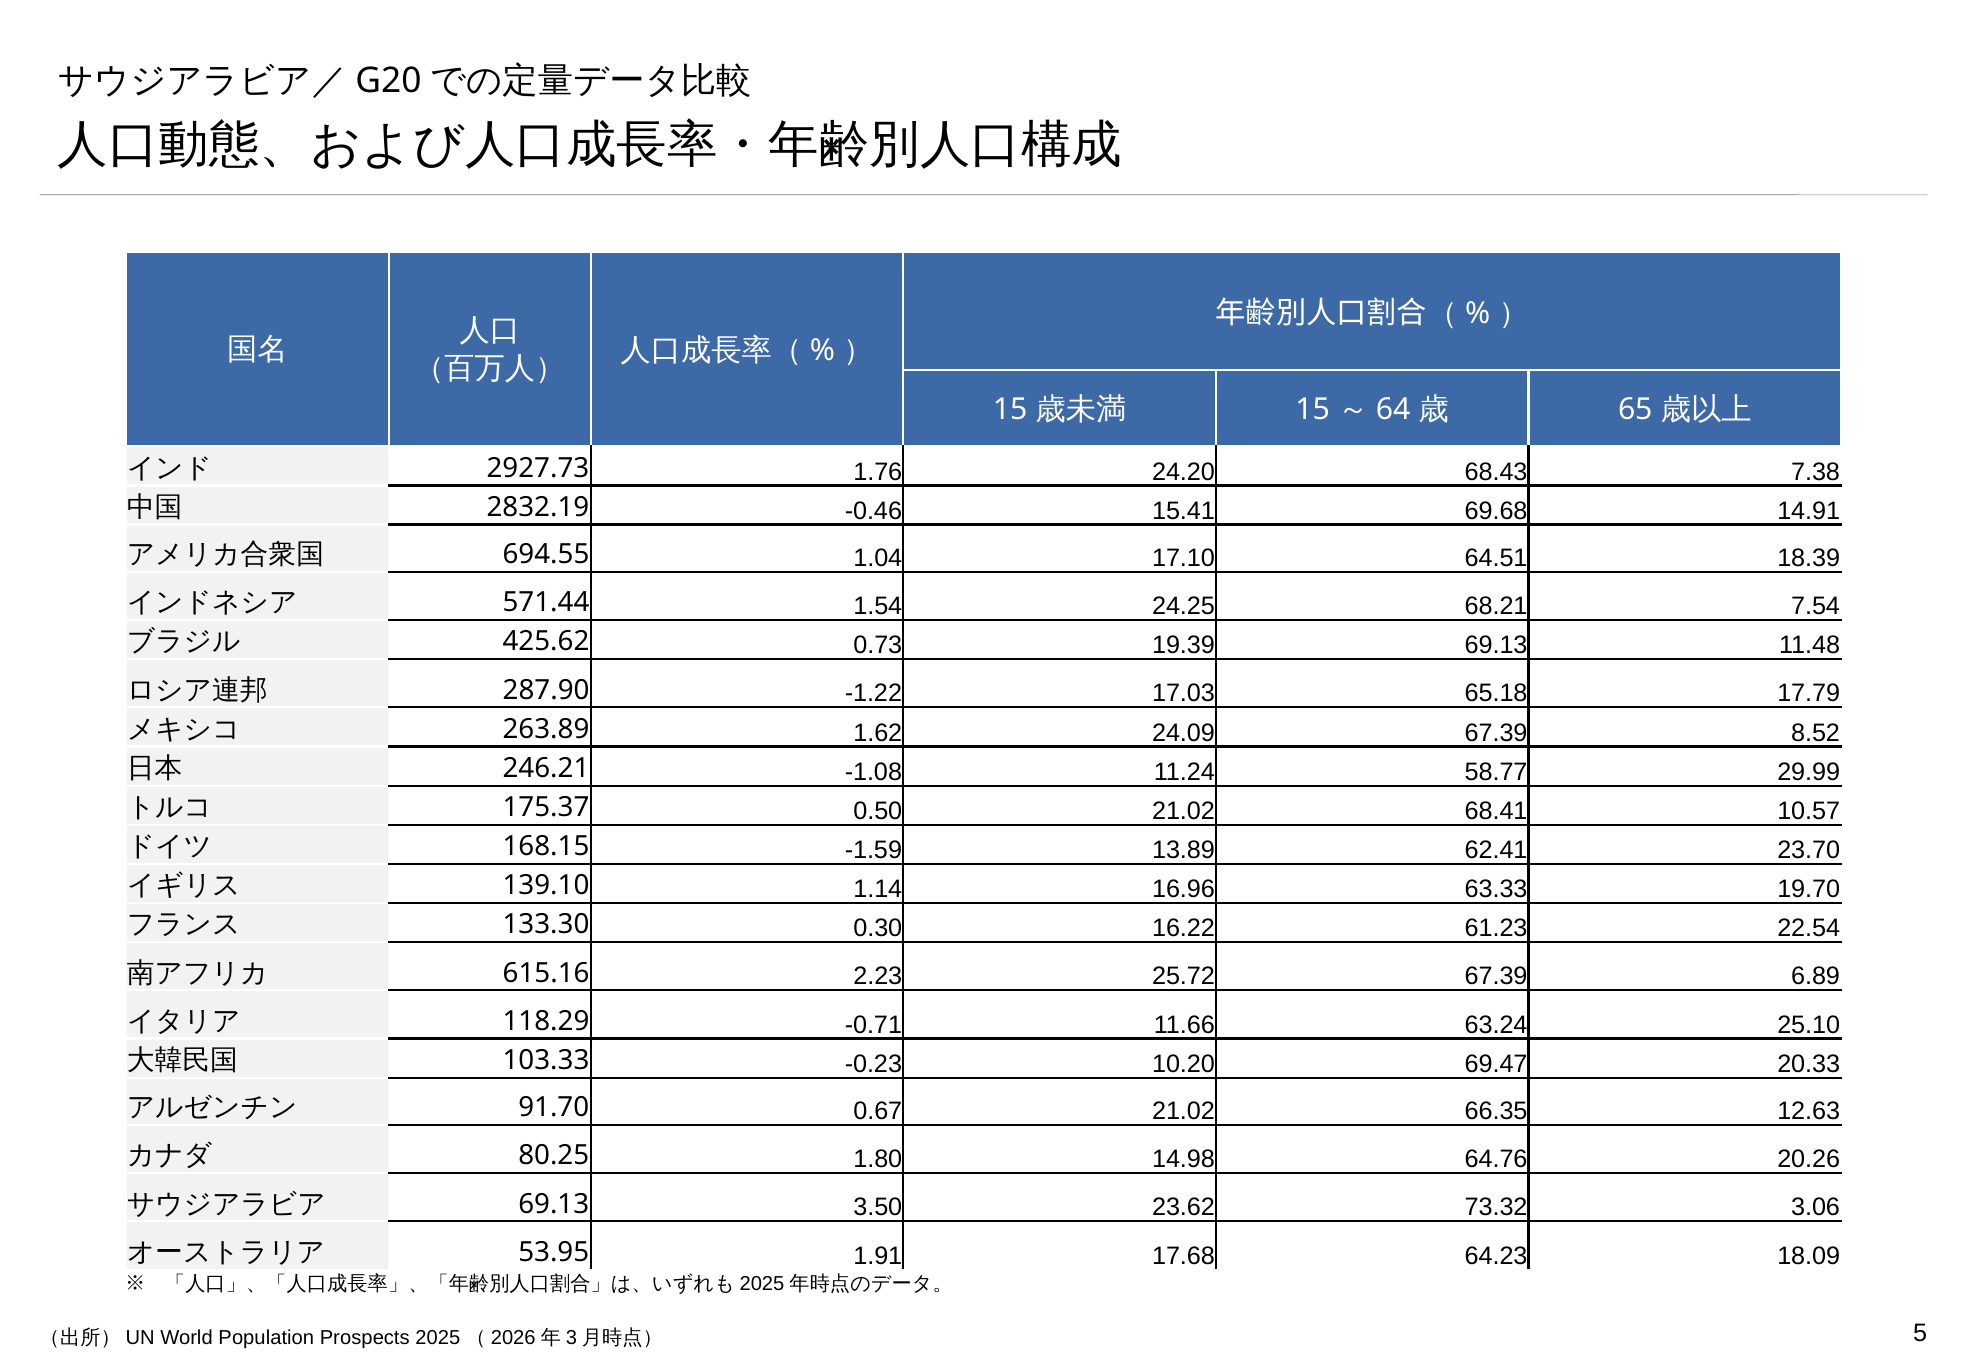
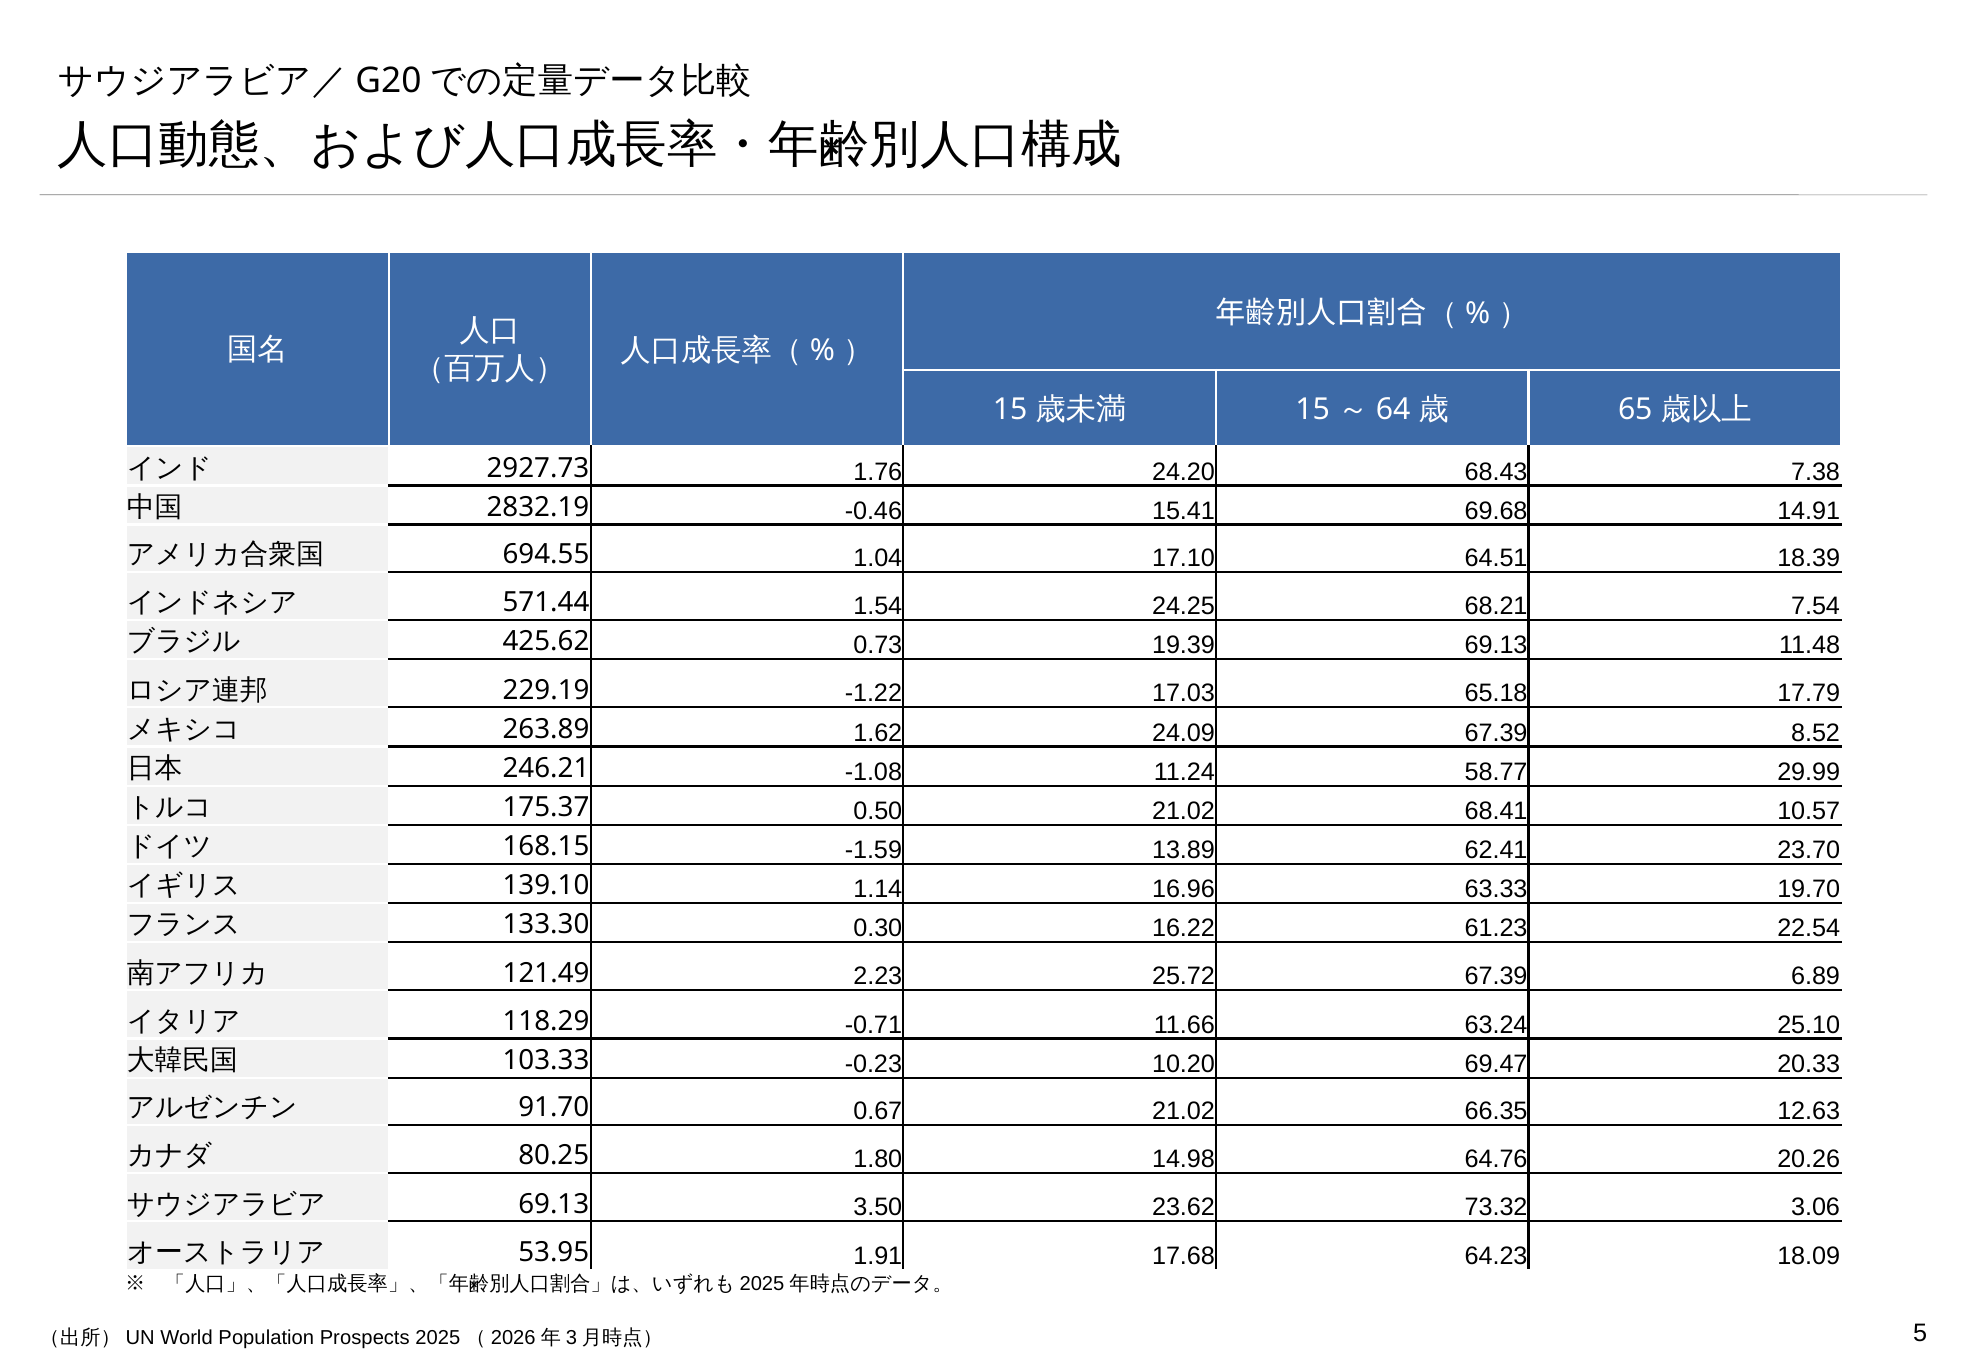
287.90: 287.90 -> 229.19 (546, 690)
615.16: 615.16 -> 121.49 (546, 973)
